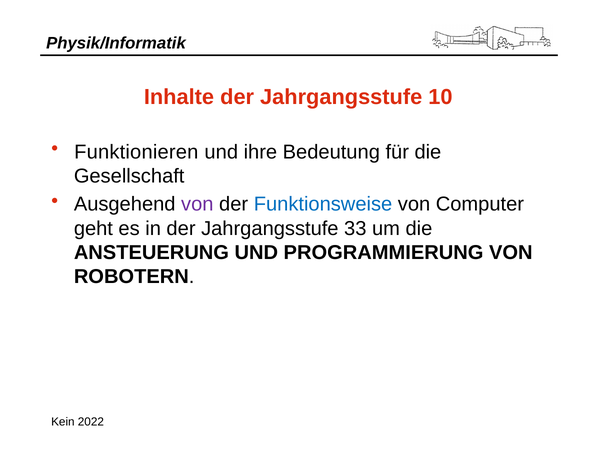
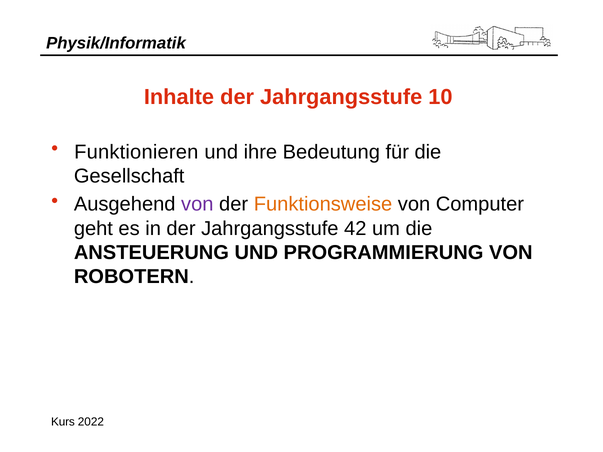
Funktionsweise colour: blue -> orange (323, 204)
33: 33 -> 42 (355, 229)
Kein: Kein -> Kurs (63, 422)
